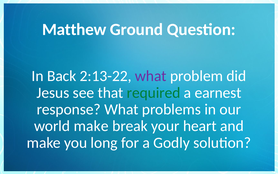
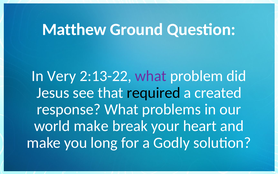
Back: Back -> Very (62, 76)
required colour: green -> black (154, 93)
earnest: earnest -> created (218, 93)
